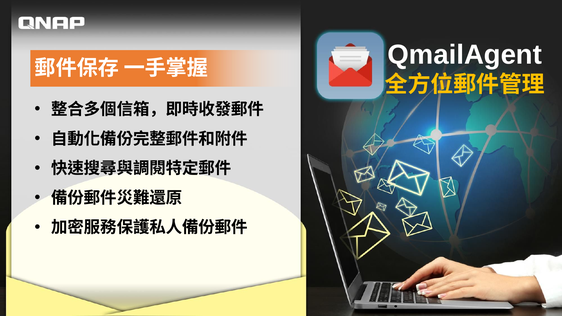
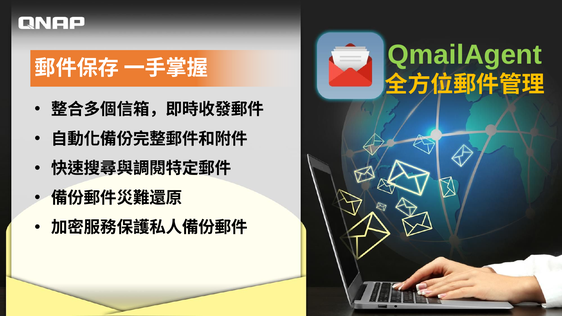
QmailAgent colour: white -> light green (465, 55)
